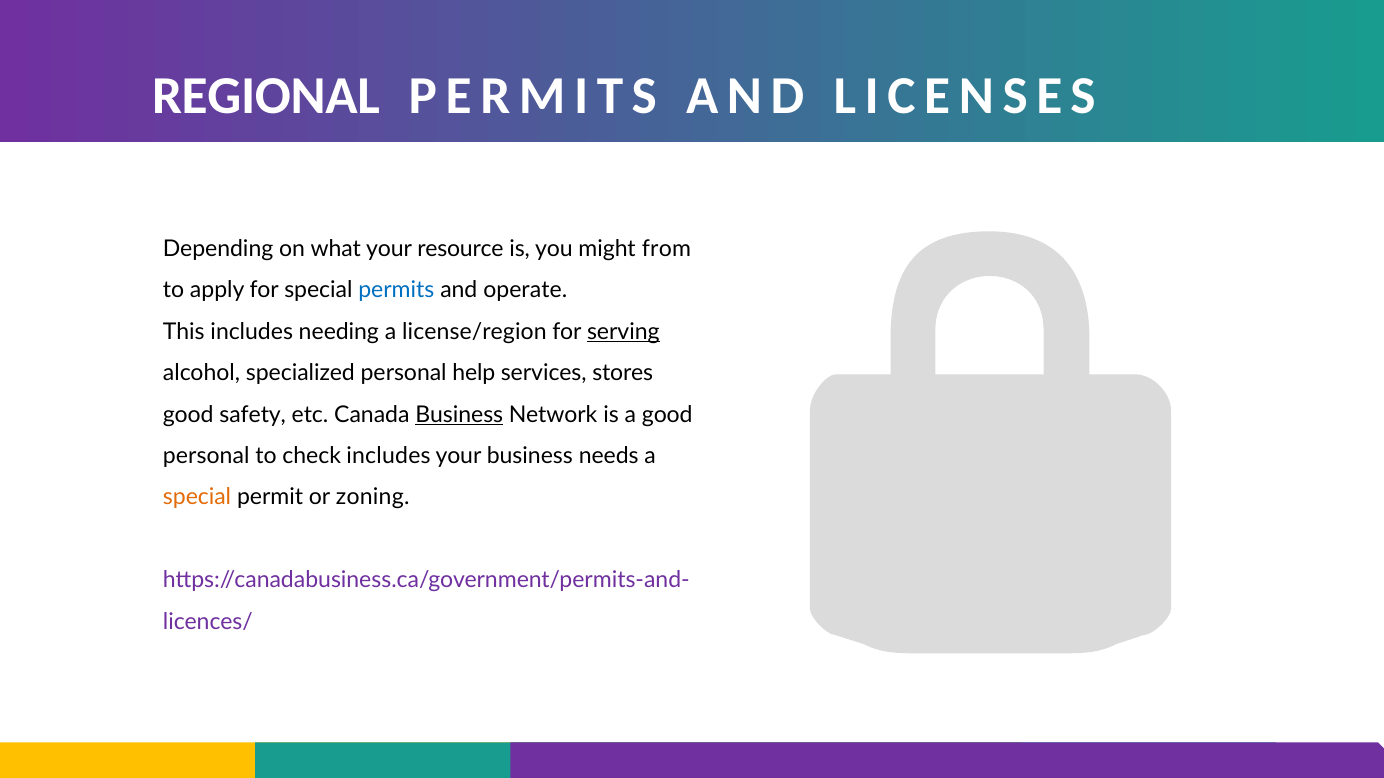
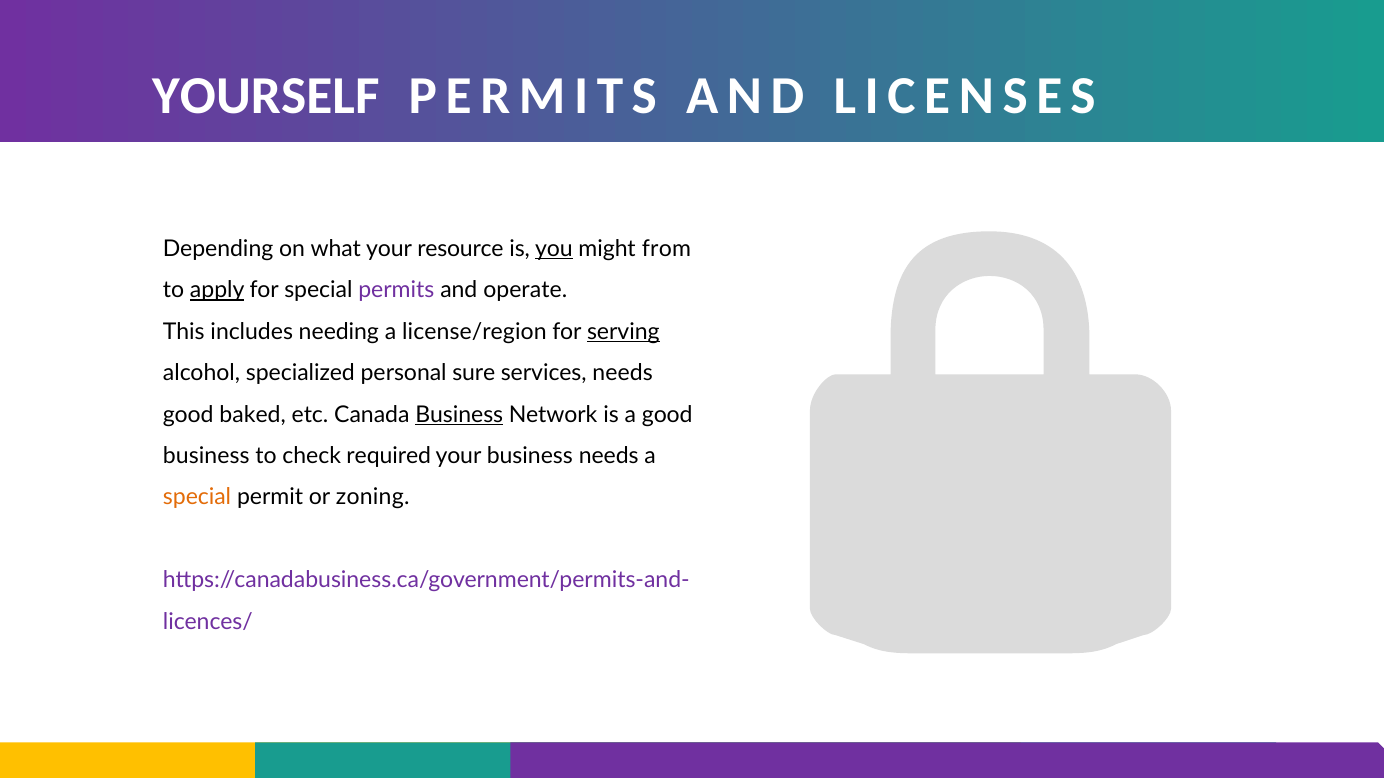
REGIONAL: REGIONAL -> YOURSELF (266, 96)
you underline: none -> present (554, 249)
apply underline: none -> present (217, 290)
permits colour: blue -> purple (396, 290)
help: help -> sure (474, 373)
services stores: stores -> needs (623, 373)
safety: safety -> baked (253, 415)
personal: personal -> business (206, 456)
check includes: includes -> required (389, 456)
